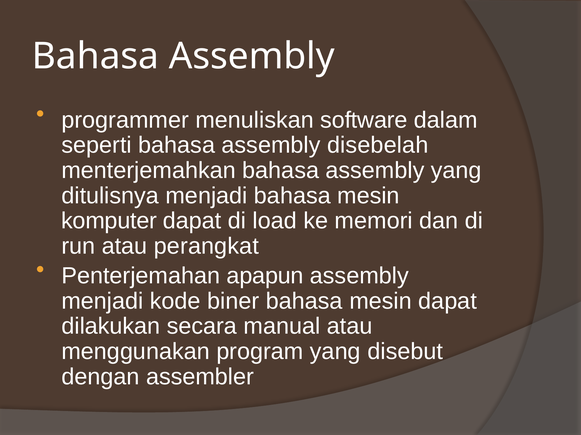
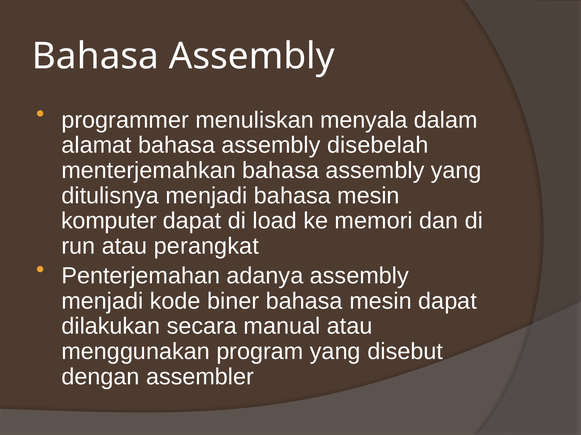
software: software -> menyala (364, 120)
seperti: seperti -> alamat (97, 145)
apapun: apapun -> adanya (265, 276)
